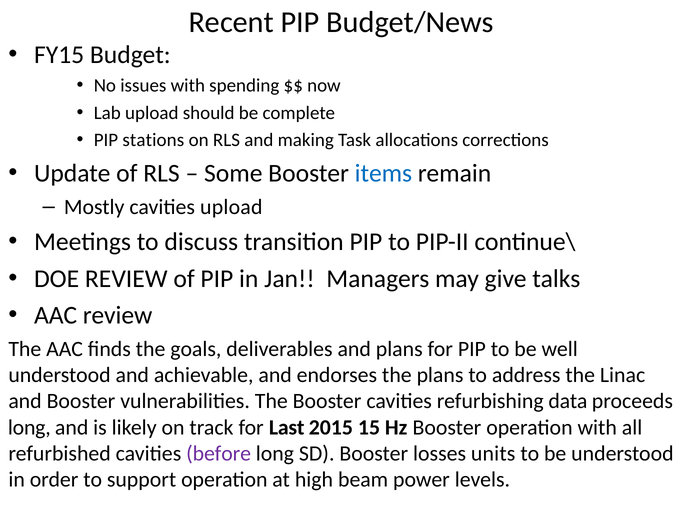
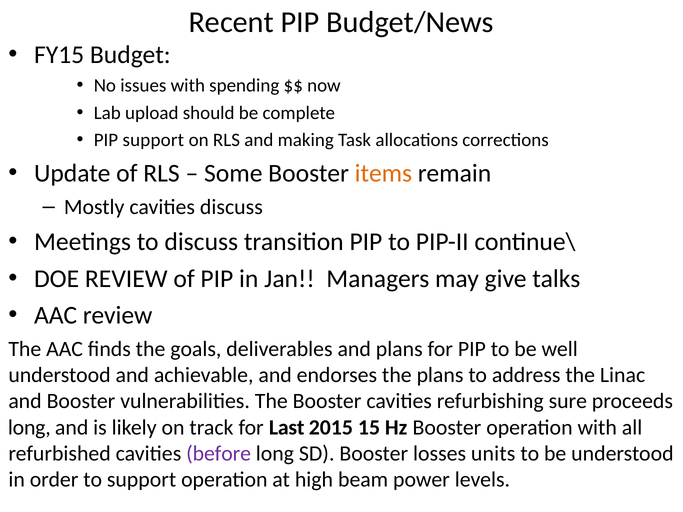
PIP stations: stations -> support (153, 140)
items colour: blue -> orange (383, 174)
cavities upload: upload -> discuss (231, 207)
data: data -> sure (568, 401)
